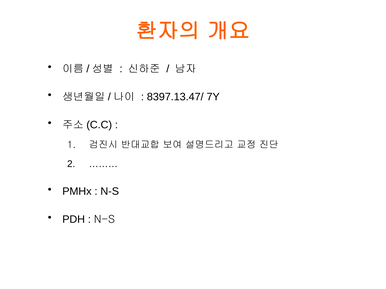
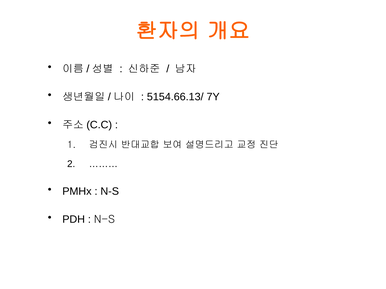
8397.13.47/: 8397.13.47/ -> 5154.66.13/ (175, 97)
